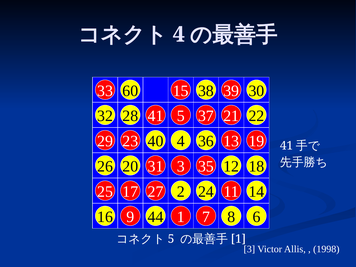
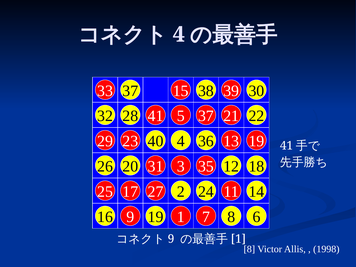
33 60: 60 -> 37 (130, 91)
9 44: 44 -> 19 (156, 217)
5: 5 -> 9 (171, 239)
3: 3 -> 8 (249, 249)
